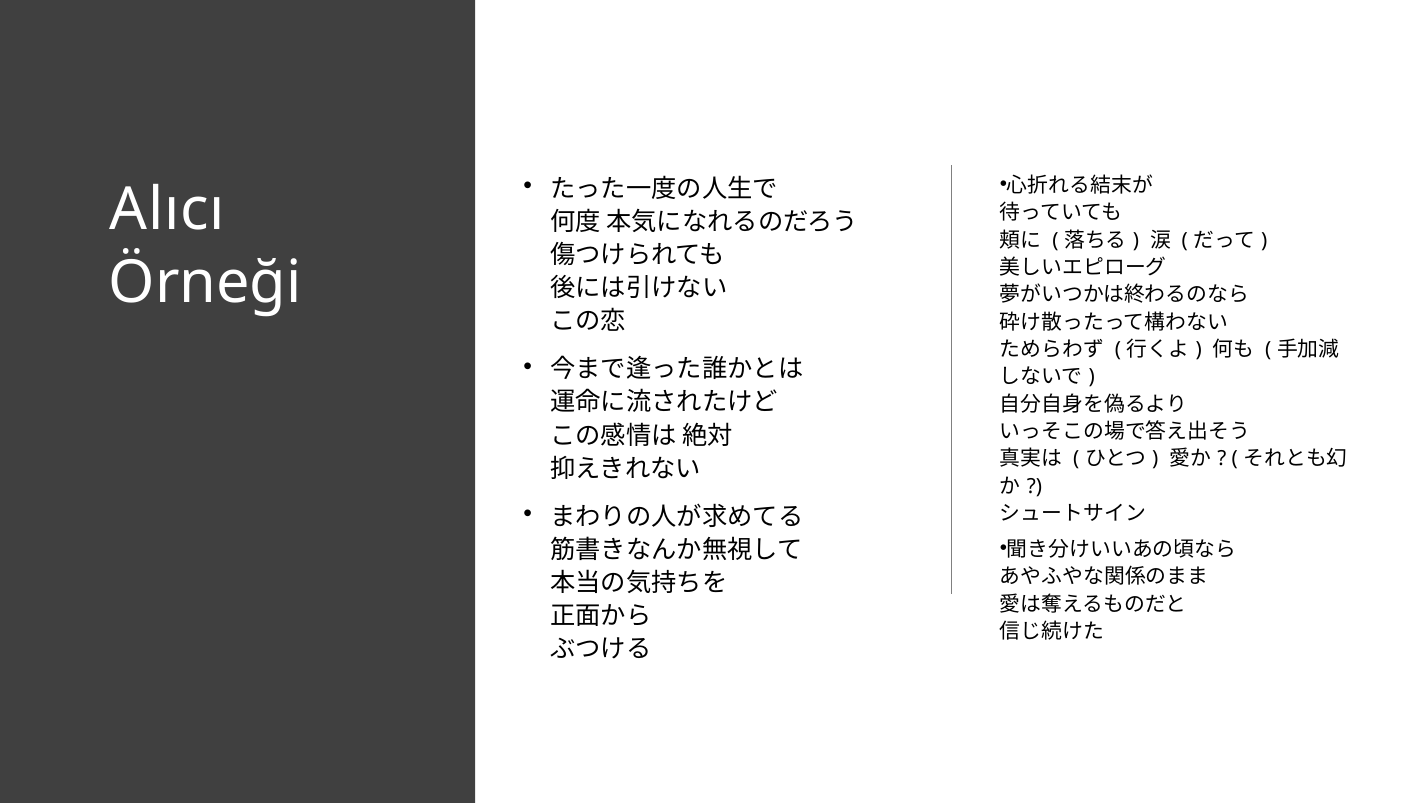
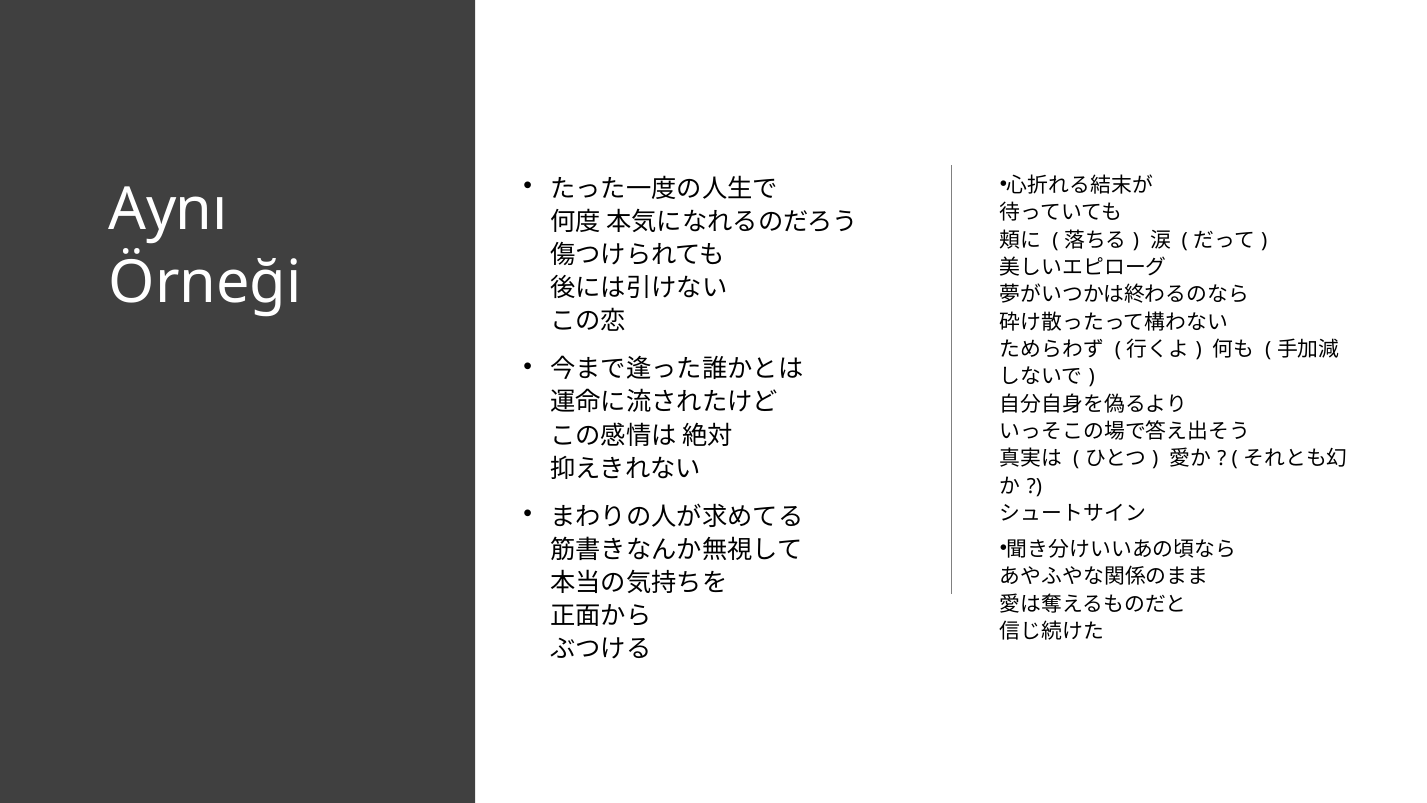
Alıcı: Alıcı -> Aynı (168, 209)
